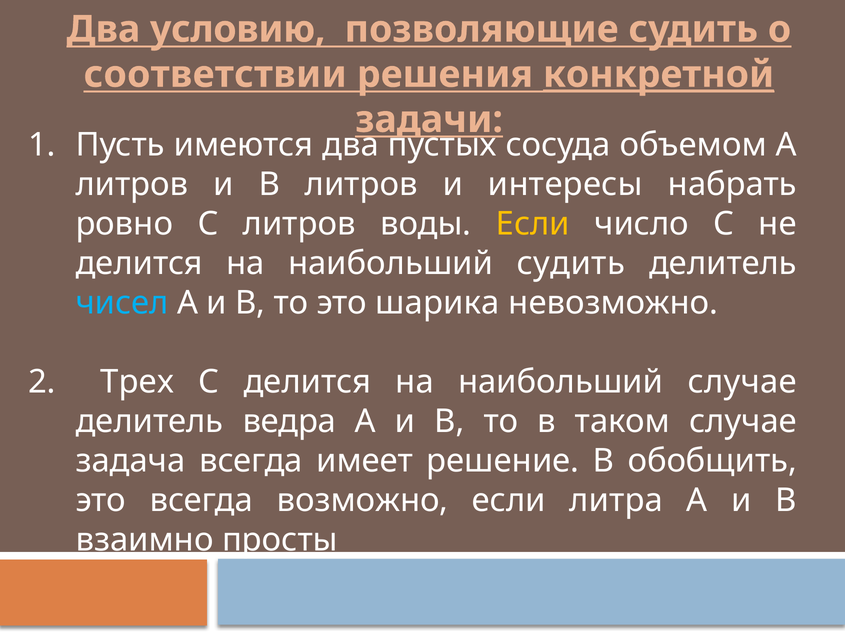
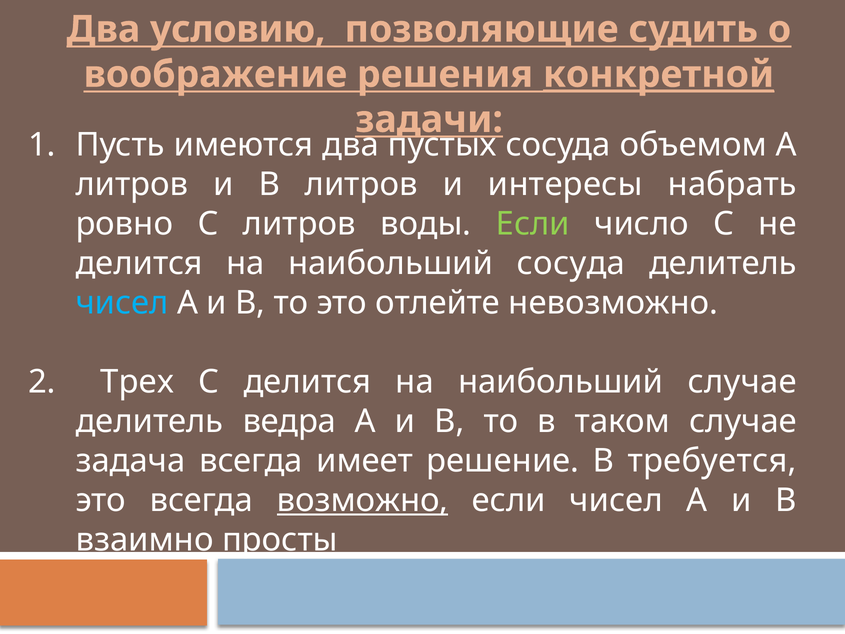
соответствии: соответствии -> воображение (215, 74)
Если colour: yellow -> light green (533, 224)
наибольший судить: судить -> сосуда (571, 263)
шарика: шарика -> отлейте (438, 303)
обобщить: обобщить -> требуется (712, 461)
возможно underline: none -> present (363, 500)
если литра: литра -> чисел (616, 500)
